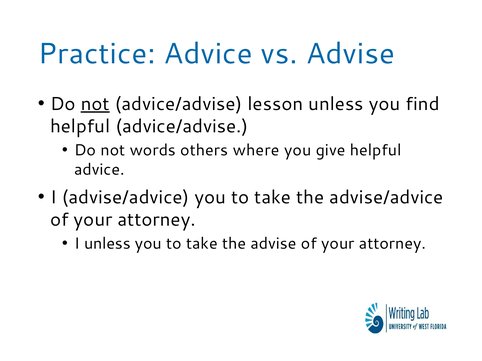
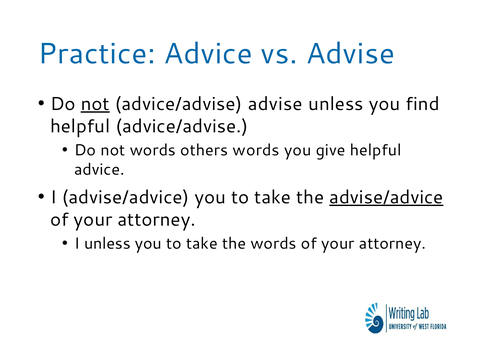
advice/advise lesson: lesson -> advise (275, 104)
others where: where -> words (256, 151)
advise/advice underline: none -> present (386, 198)
the advise: advise -> words (274, 244)
